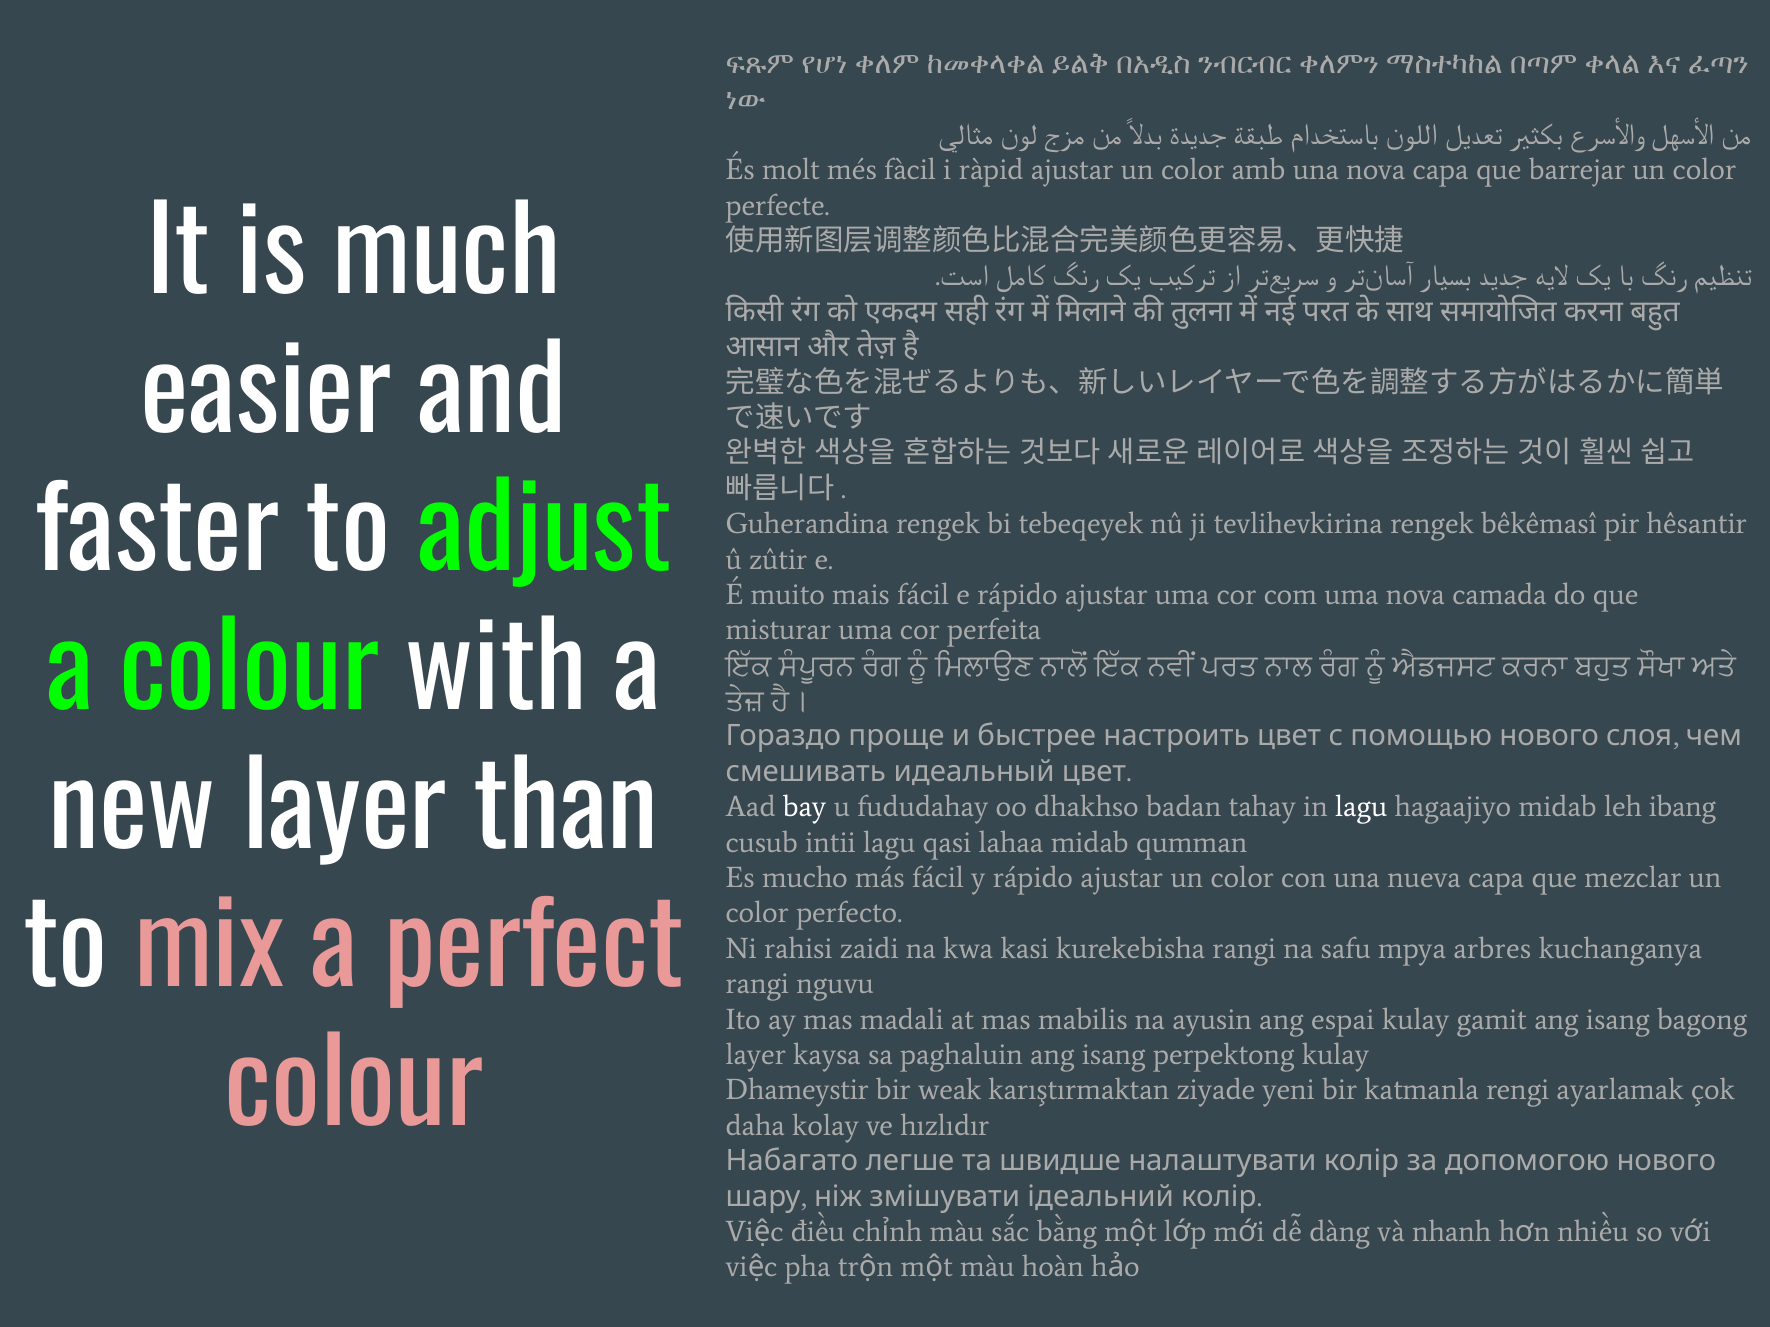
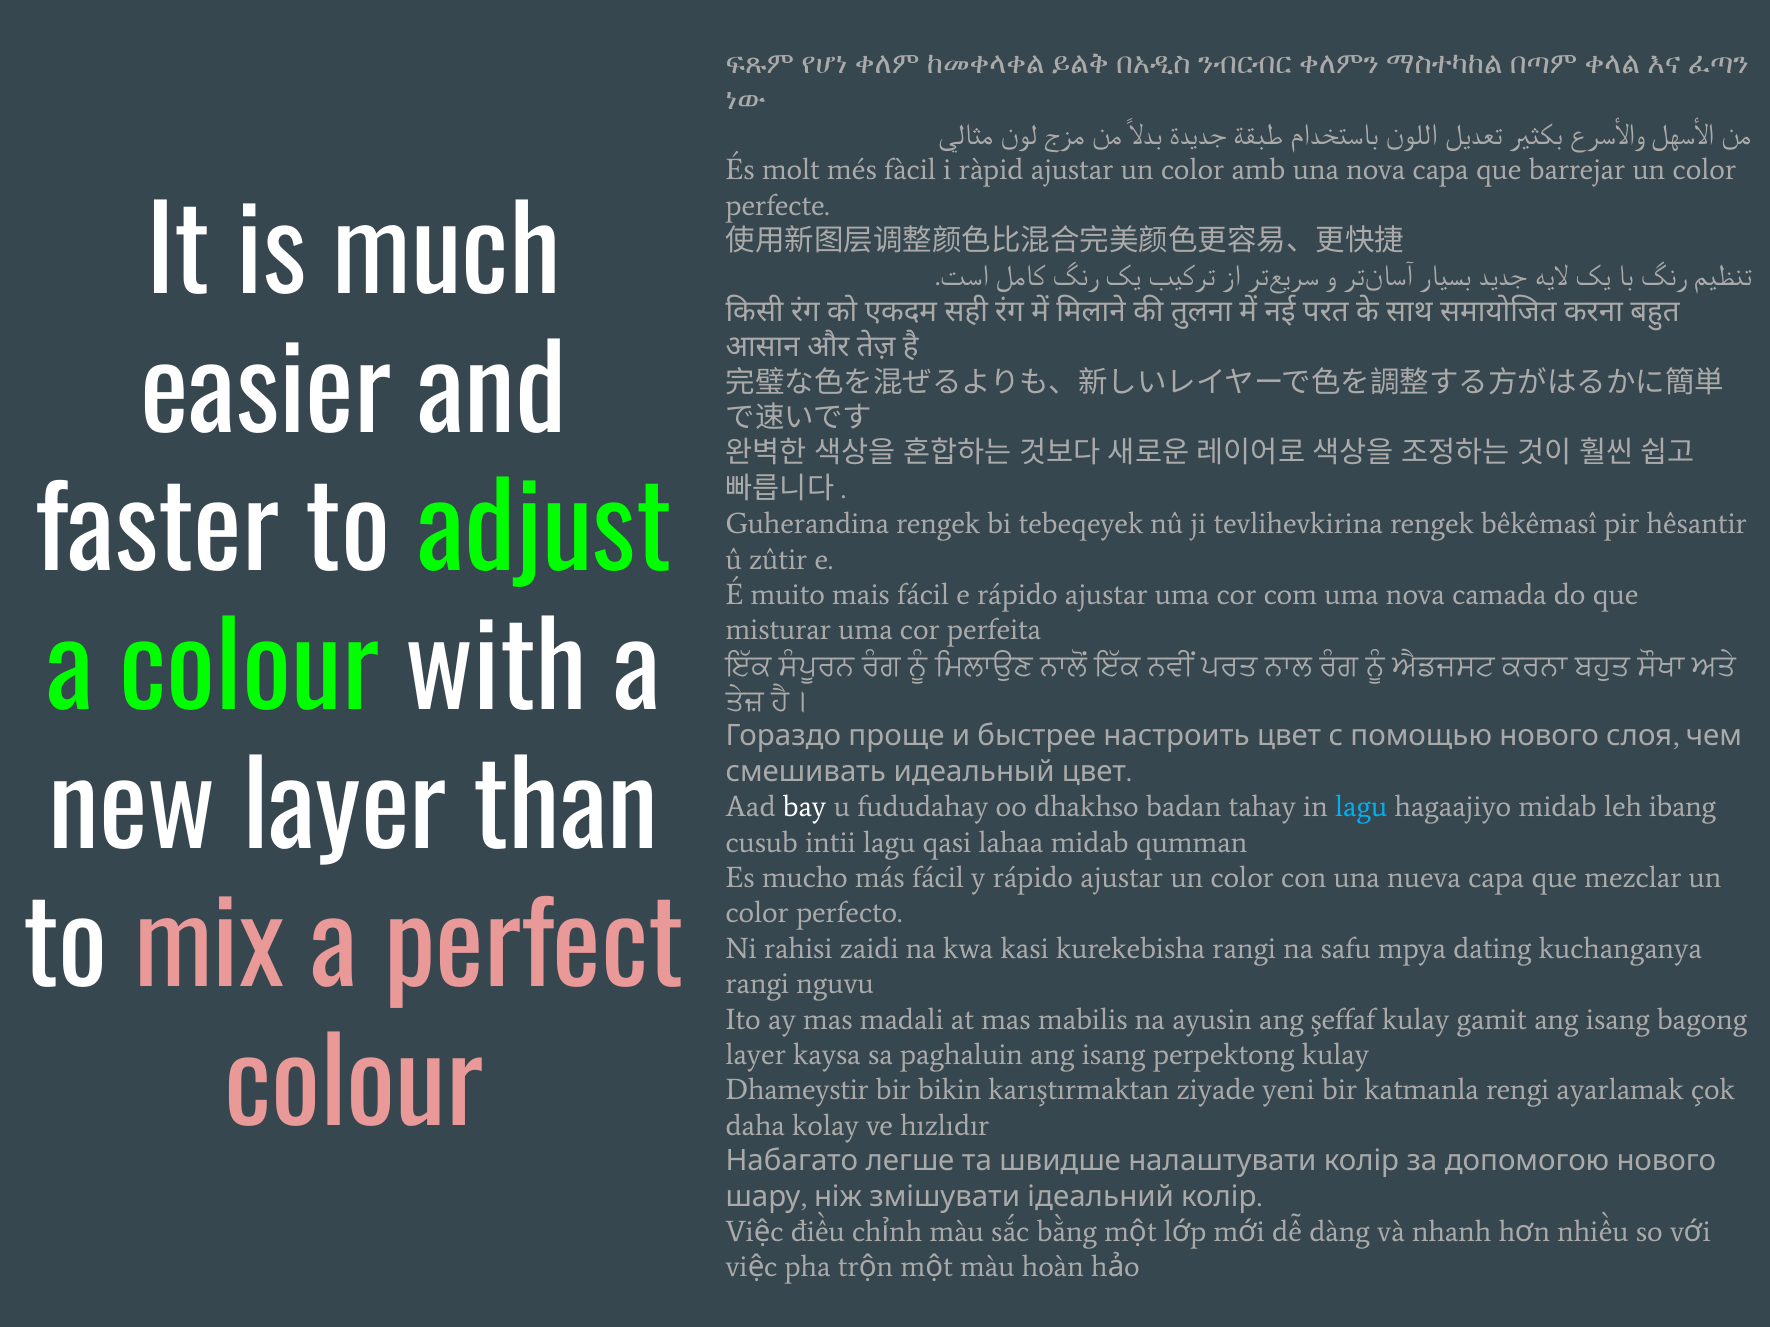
lagu colour: white -> light blue (1361, 807)
arbres: arbres -> dating (1492, 949)
espai: espai -> şeffaf (1343, 1020)
weak: weak -> bikin (950, 1091)
